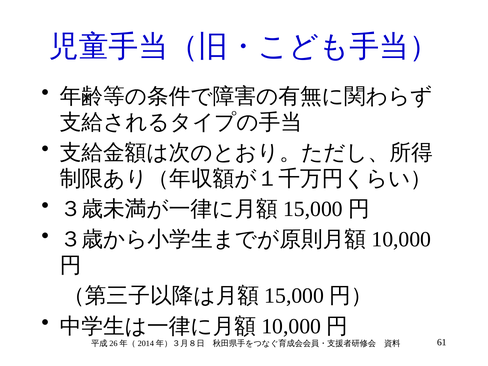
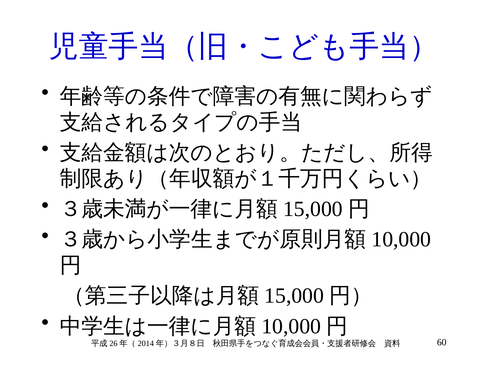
61: 61 -> 60 (442, 342)
